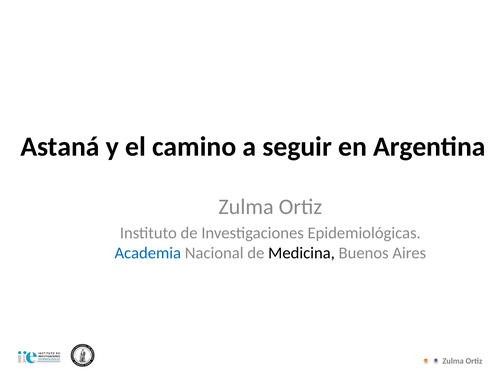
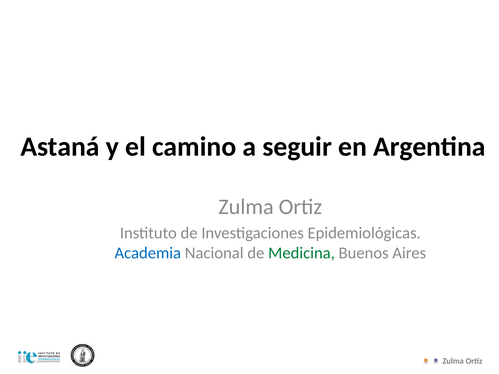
Medicina colour: black -> green (302, 253)
